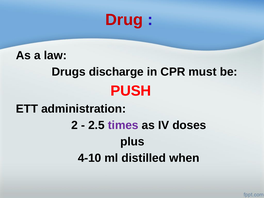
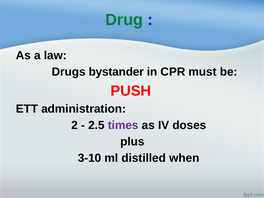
Drug colour: red -> green (124, 20)
discharge: discharge -> bystander (116, 72)
4-10: 4-10 -> 3-10 (90, 158)
